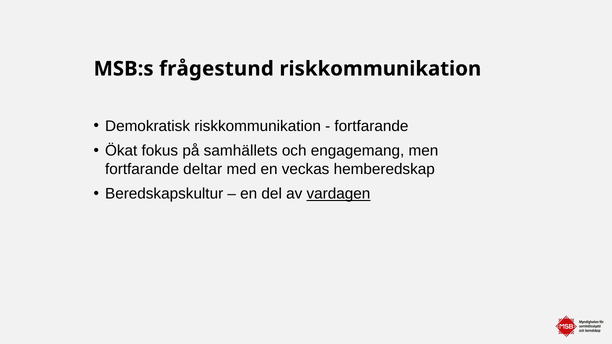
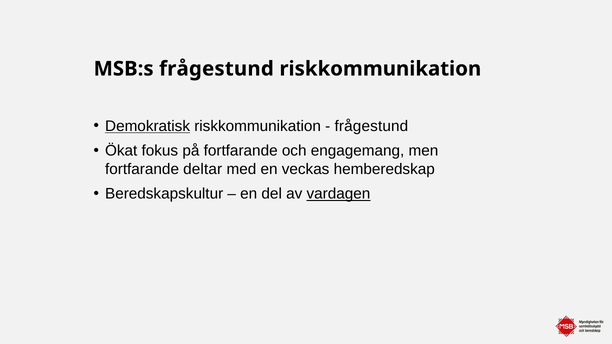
Demokratisk underline: none -> present (148, 126)
fortfarande: fortfarande -> frågestund (371, 126)
på samhällets: samhällets -> fortfarande (241, 151)
